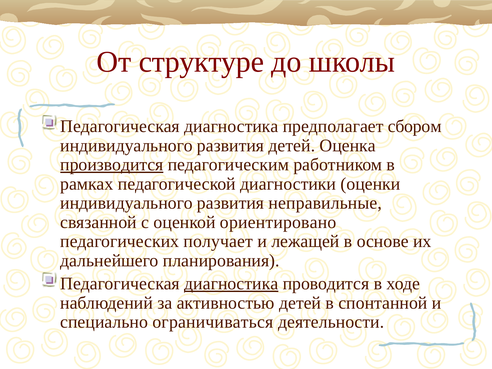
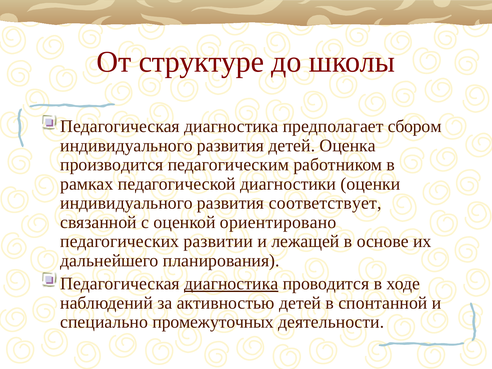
производится underline: present -> none (112, 165)
неправильные: неправильные -> соответствует (325, 203)
получает: получает -> развитии (218, 241)
ограничиваться: ограничиваться -> промежуточных (213, 322)
